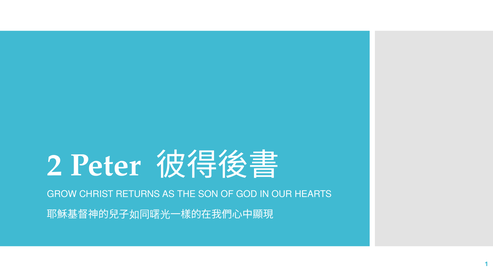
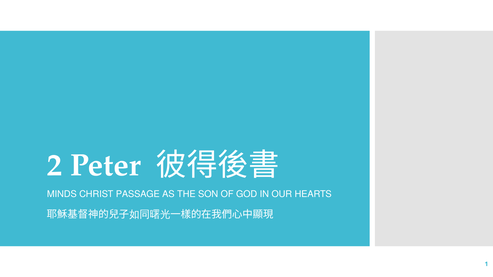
GROW: GROW -> MINDS (62, 194)
RETURNS: RETURNS -> PASSAGE (138, 194)
